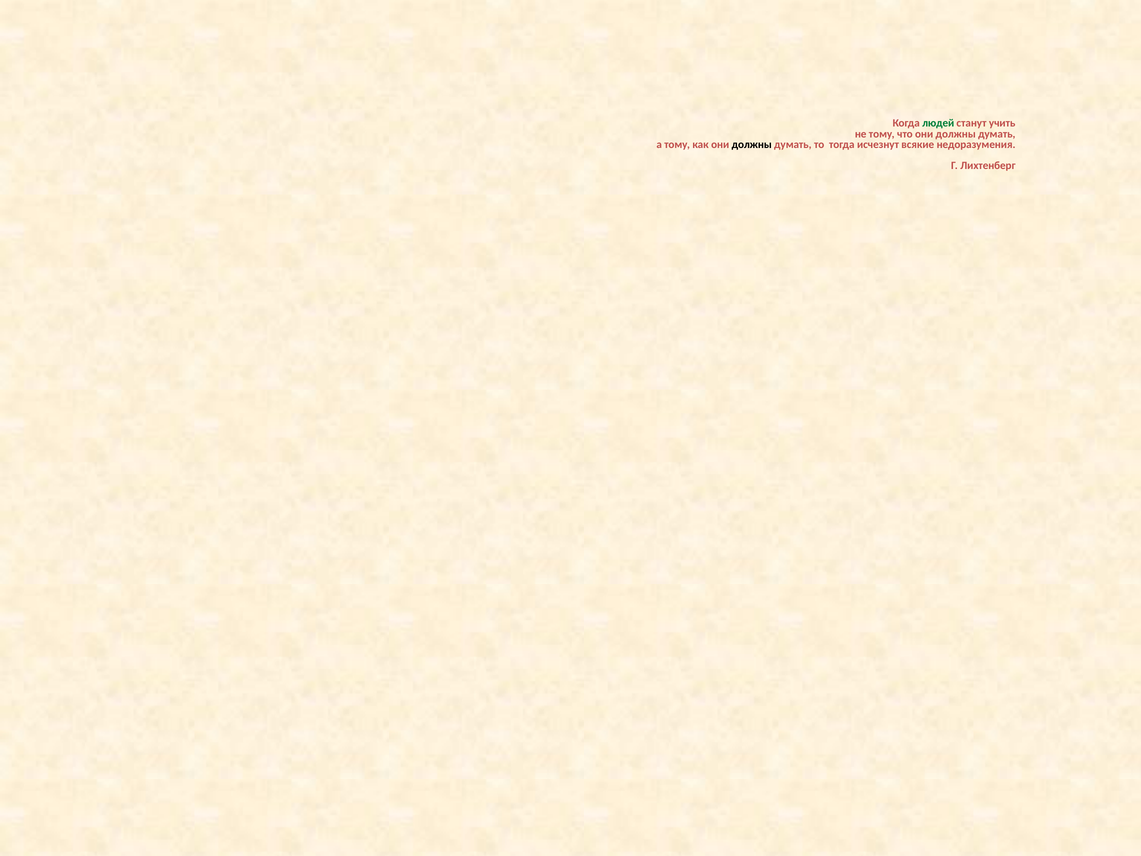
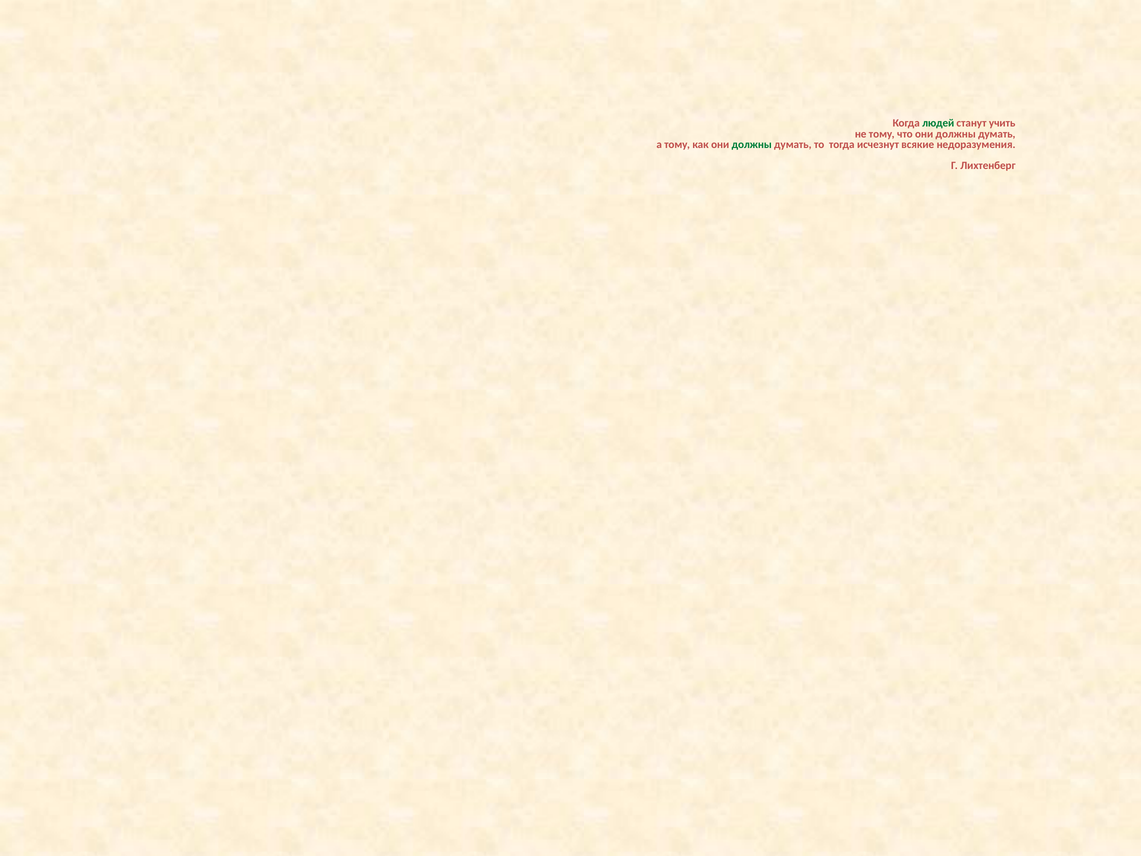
должны colour: black -> green (752, 144)
